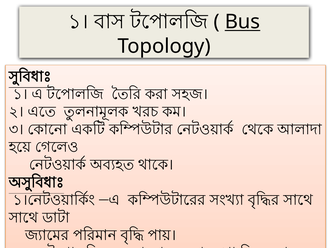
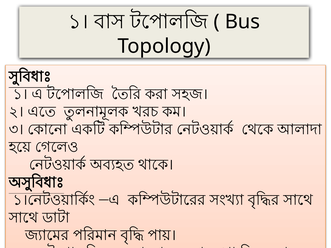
Bus underline: present -> none (242, 22)
